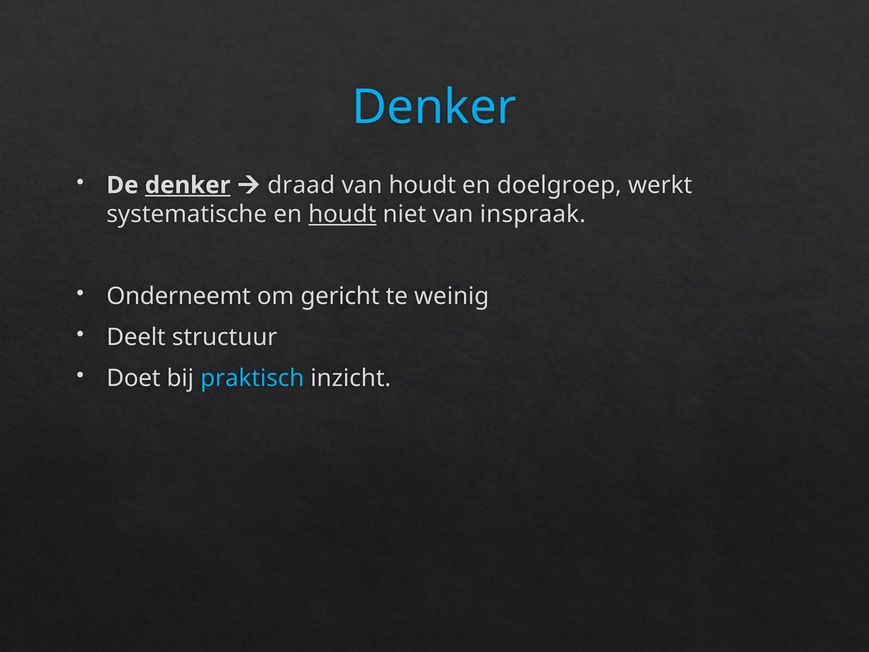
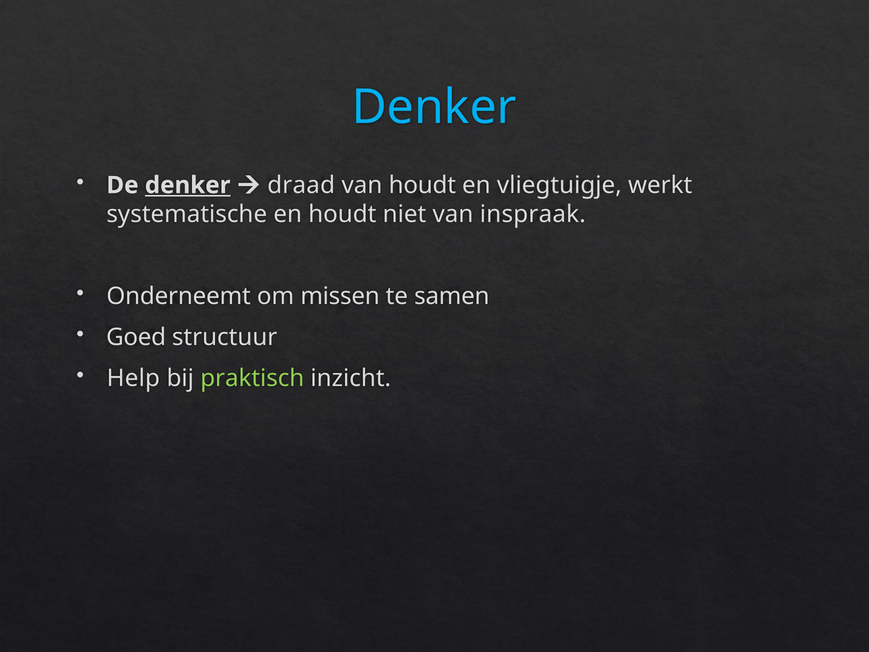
doelgroep: doelgroep -> vliegtuigje (559, 185)
houdt underline: present -> none (342, 214)
gericht: gericht -> missen (340, 296)
weinig: weinig -> samen (452, 296)
Deelt: Deelt -> Goed (136, 337)
Doet: Doet -> Help (133, 378)
praktisch colour: light blue -> light green (252, 378)
